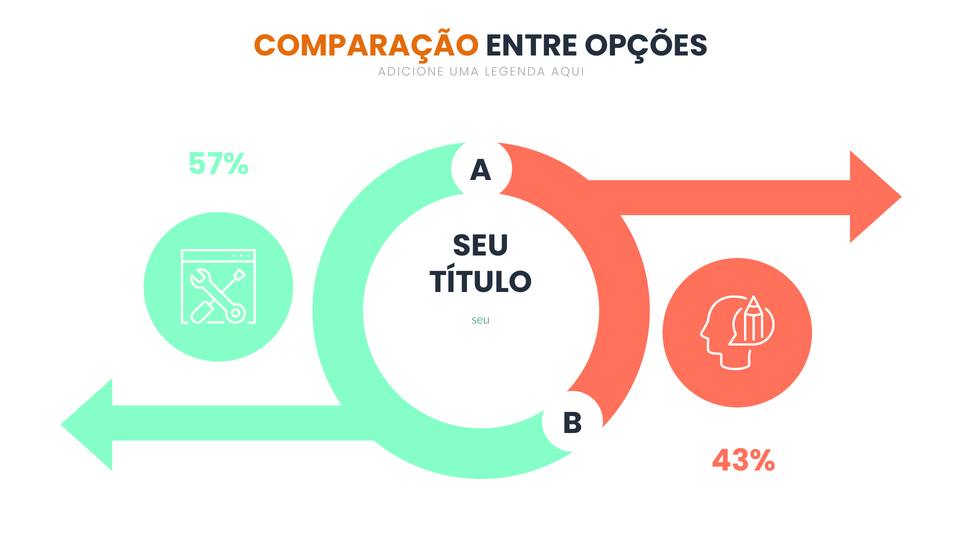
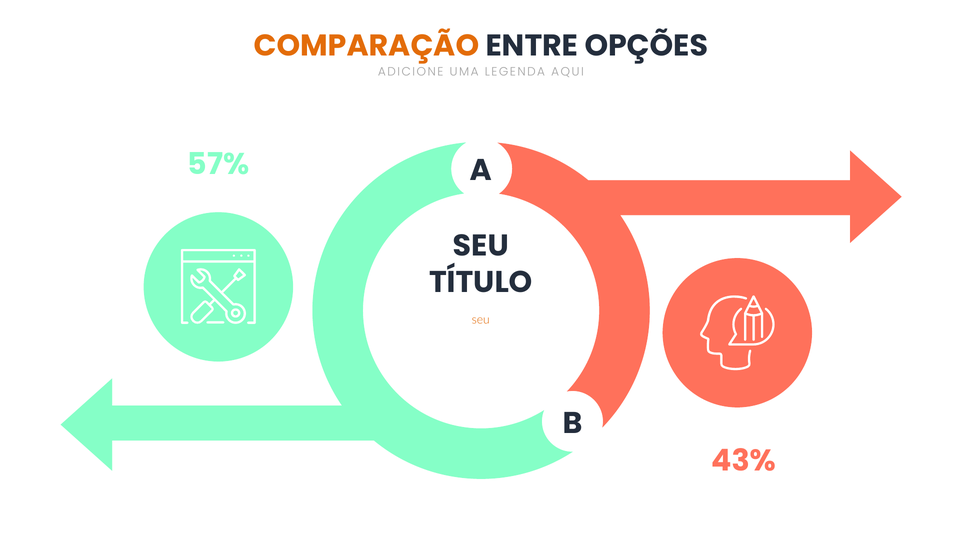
seu colour: green -> orange (481, 320)
